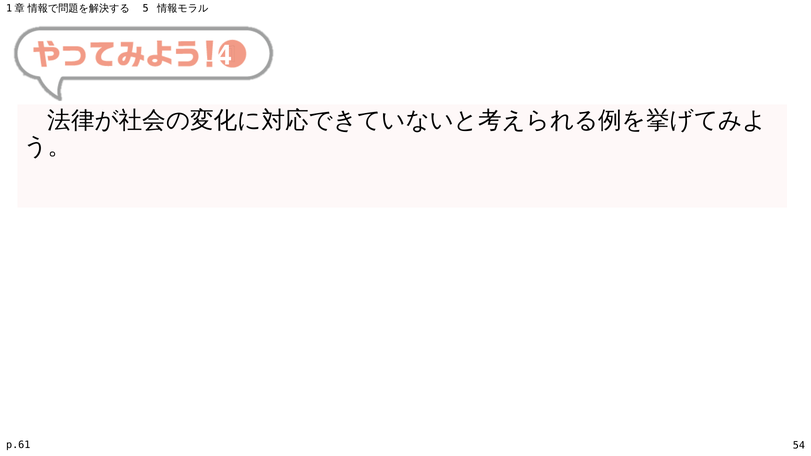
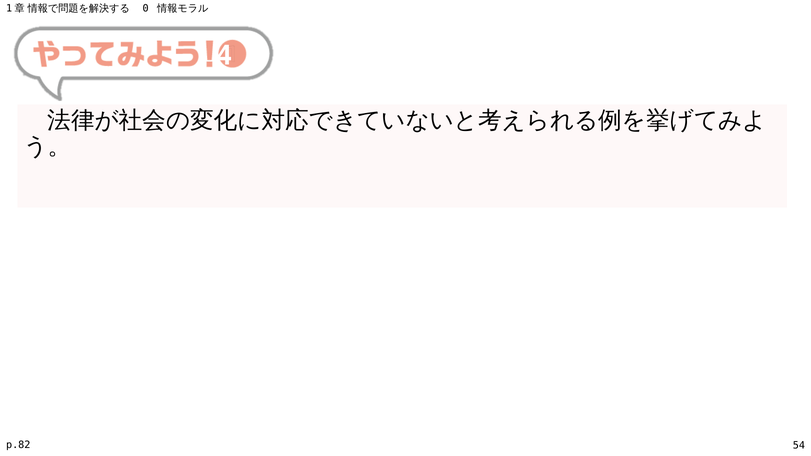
5: 5 -> 0 (146, 8)
p.61: p.61 -> p.82 (18, 445)
